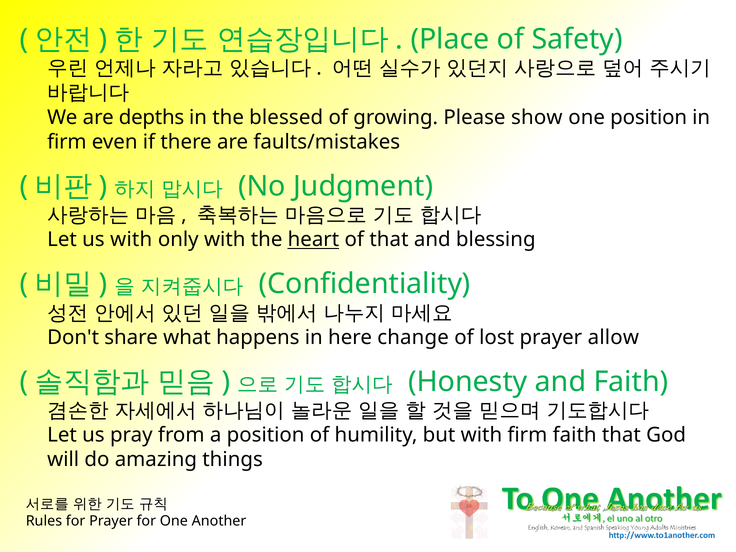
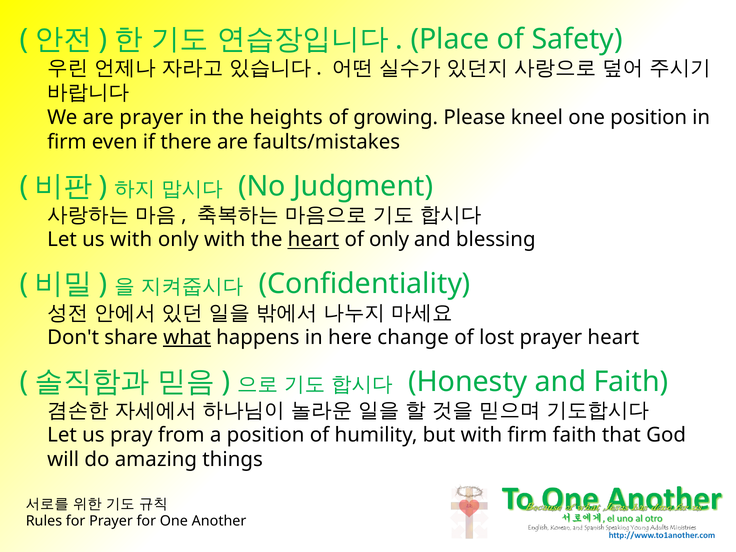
are depths: depths -> prayer (151, 117)
blessed: blessed -> heights (286, 117)
show: show -> kneel (537, 117)
of that: that -> only (389, 240)
what underline: none -> present (187, 337)
prayer allow: allow -> heart (613, 337)
